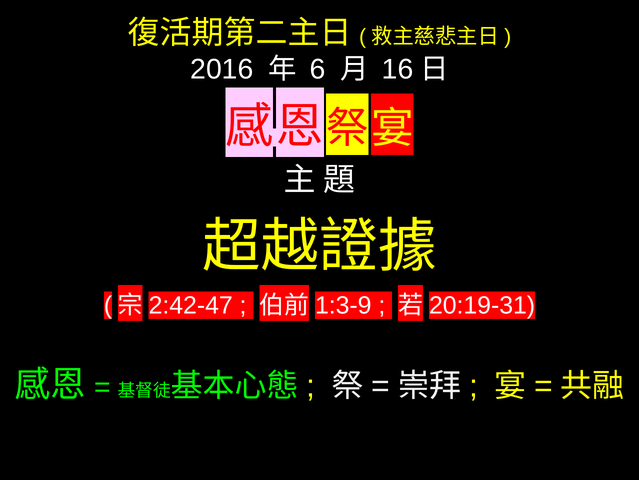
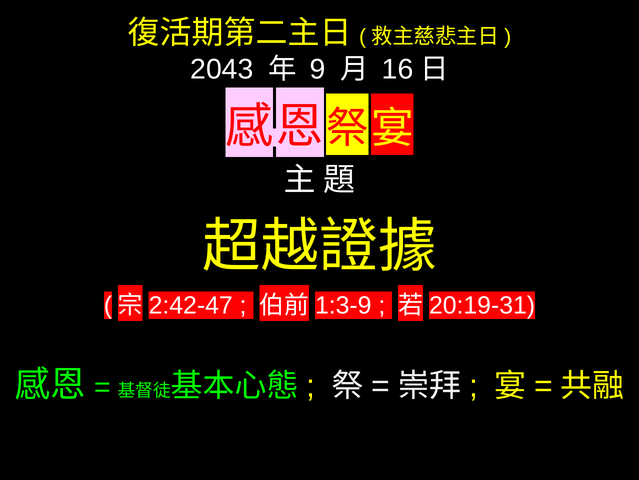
2016: 2016 -> 2043 (222, 69)
6: 6 -> 9 (318, 69)
